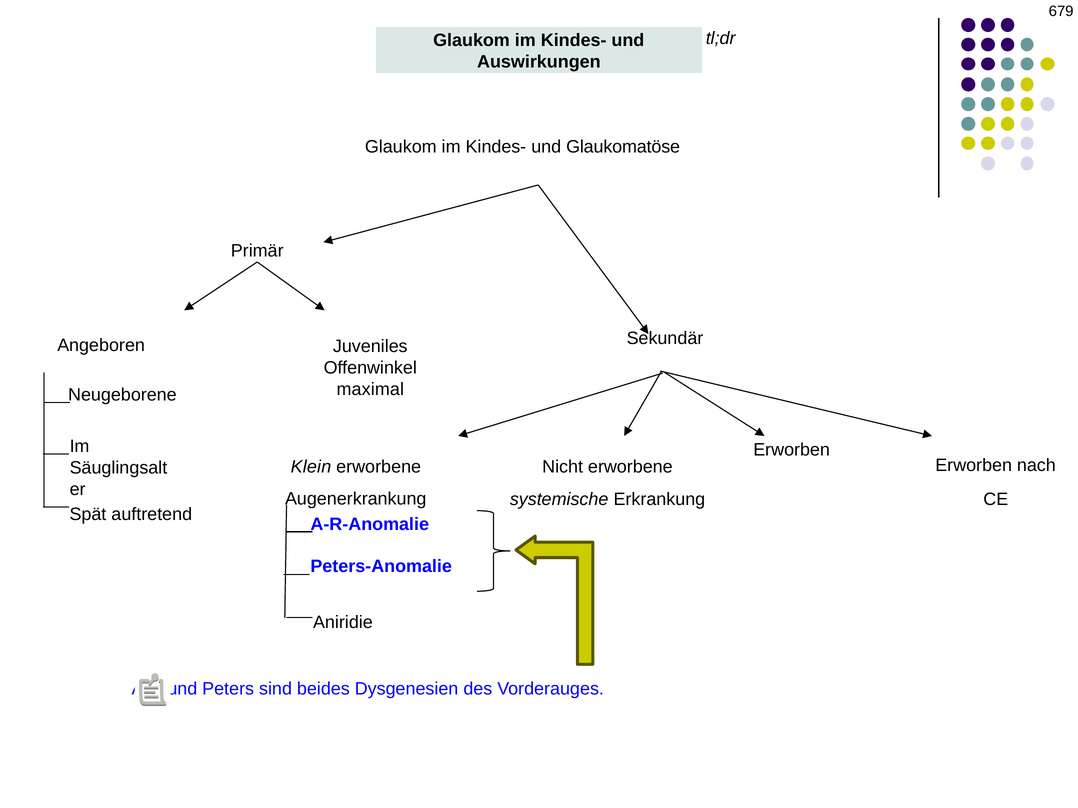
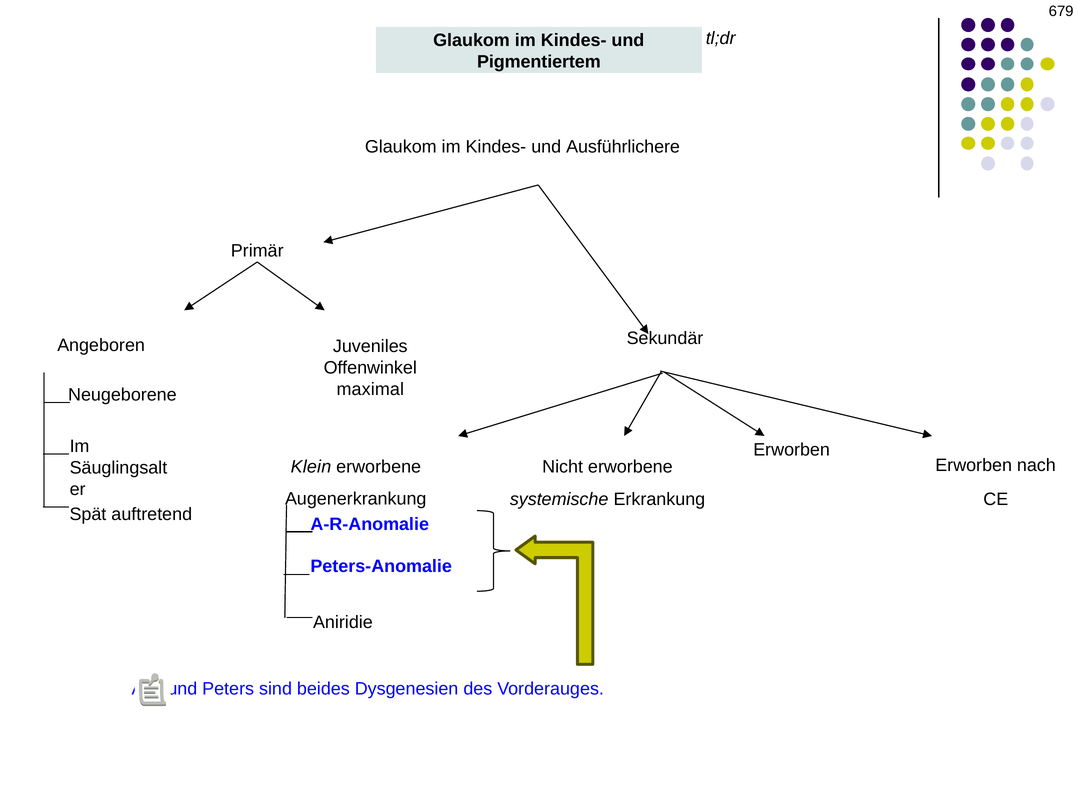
Auswirkungen: Auswirkungen -> Pigmentiertem (539, 62)
Glaukomatöse: Glaukomatöse -> Ausführlichere (623, 147)
